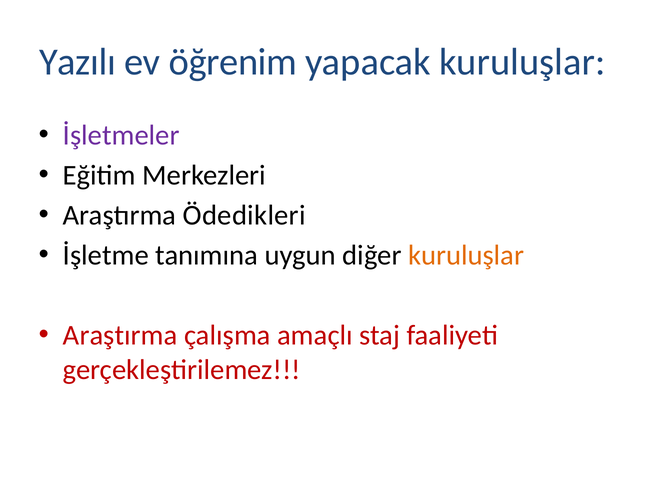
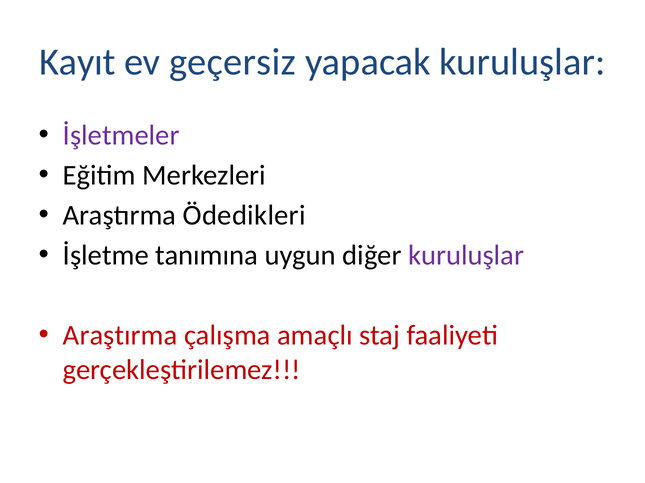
Yazılı: Yazılı -> Kayıt (77, 62)
öğrenim: öğrenim -> geçersiz (233, 62)
kuruluşlar colour: orange -> purple (466, 256)
